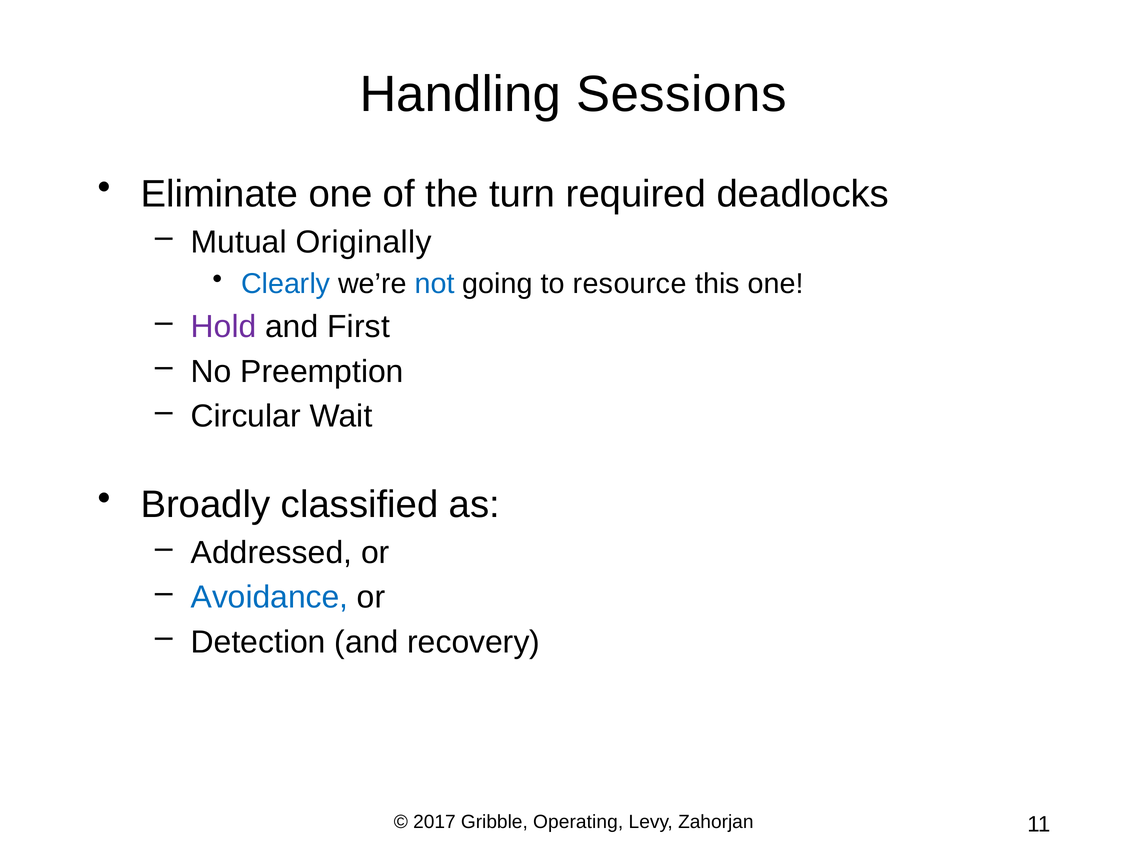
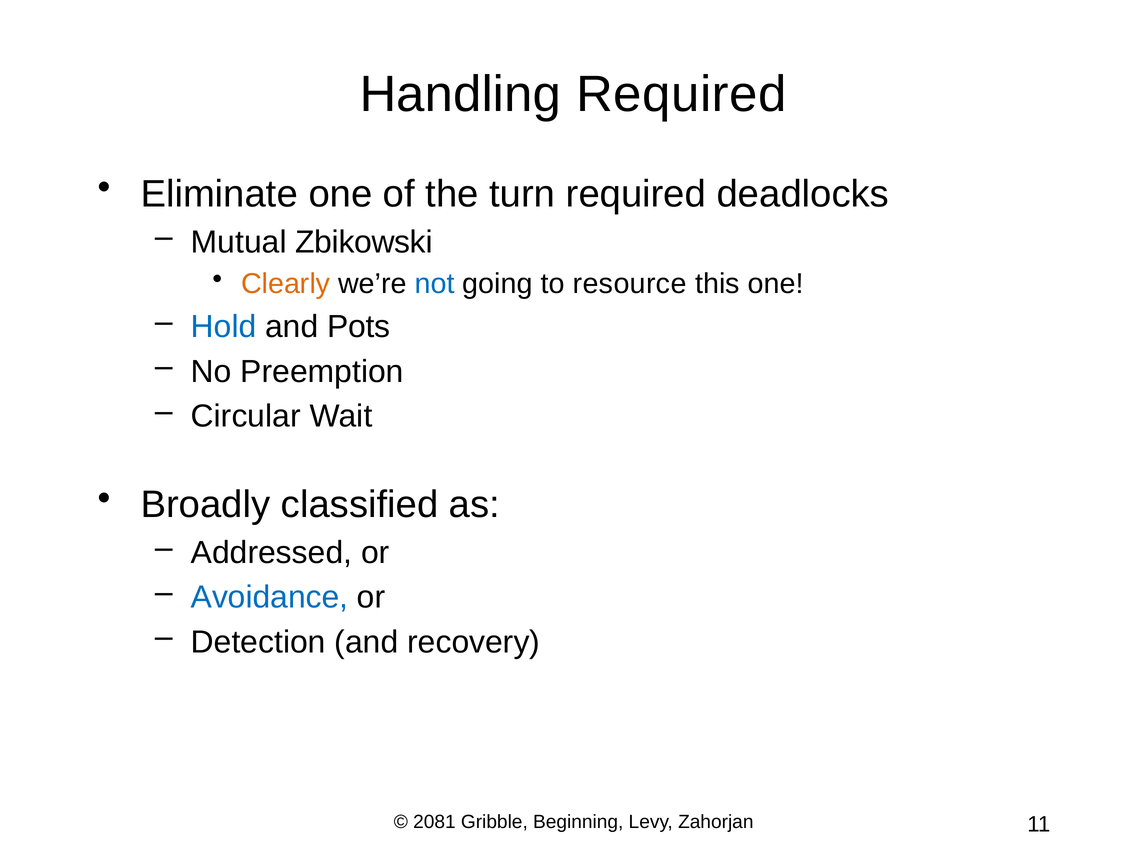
Handling Sessions: Sessions -> Required (681, 94)
Originally: Originally -> Zbikowski (364, 242)
Clearly colour: blue -> orange (286, 284)
Hold colour: purple -> blue (224, 327)
First: First -> Pots (359, 327)
2017: 2017 -> 2081 (434, 822)
Operating: Operating -> Beginning (578, 822)
